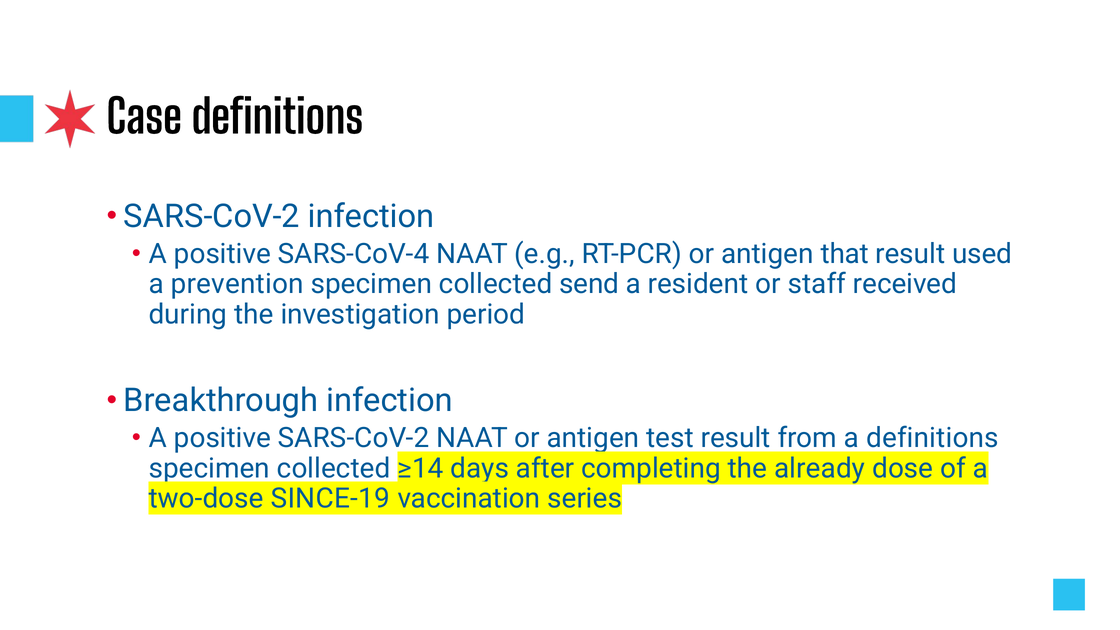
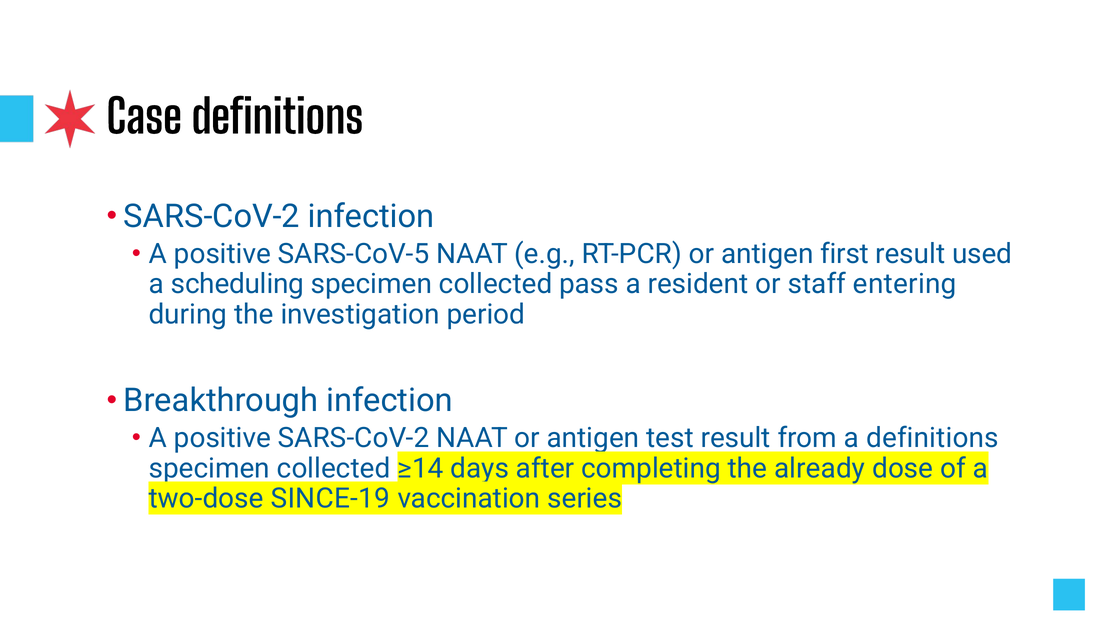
SARS-CoV-4: SARS-CoV-4 -> SARS-CoV-5 (354, 254)
that: that -> first (845, 254)
prevention: prevention -> scheduling (237, 284)
send: send -> pass (589, 284)
received: received -> entering (905, 284)
